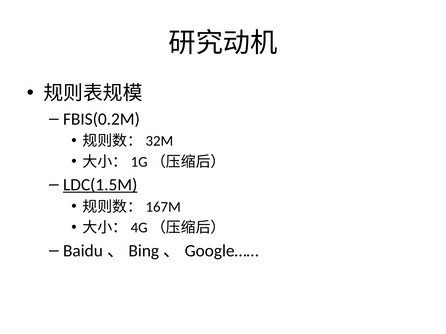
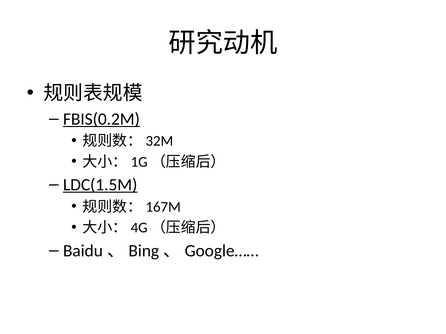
FBIS(0.2M underline: none -> present (101, 119)
